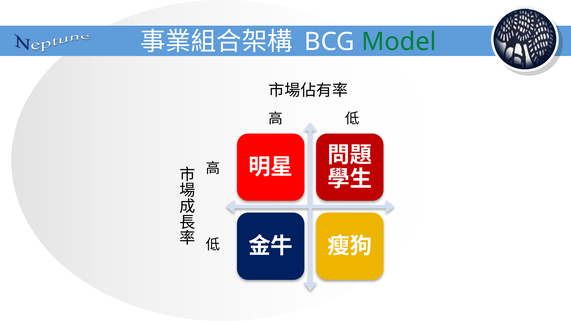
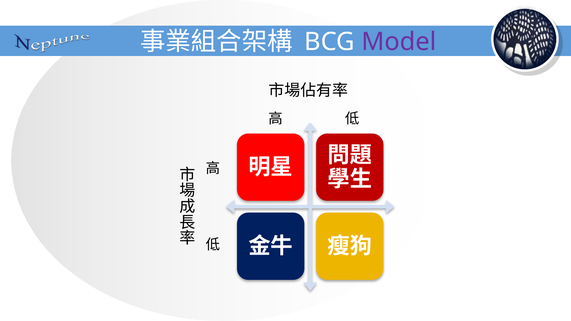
Model colour: green -> purple (399, 42)
